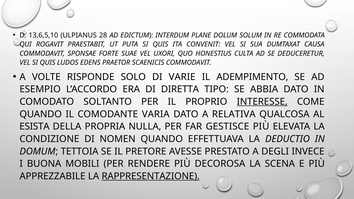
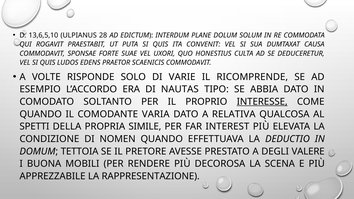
ADEMPIMENTO: ADEMPIMENTO -> RICOMPRENDE (252, 77)
DIRETTA: DIRETTA -> NAUTAS (180, 89)
ESISTA: ESISTA -> SPETTI (34, 127)
NULLA: NULLA -> SIMILE (145, 127)
GESTISCE: GESTISCE -> INTEREST (227, 127)
INVECE: INVECE -> VALERE (308, 151)
RAPPRESENTAZIONE underline: present -> none (151, 176)
